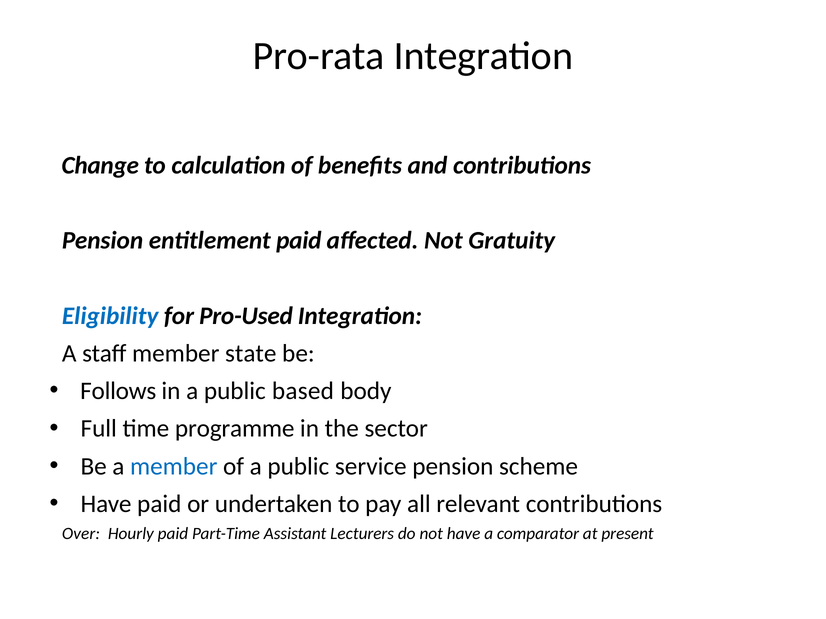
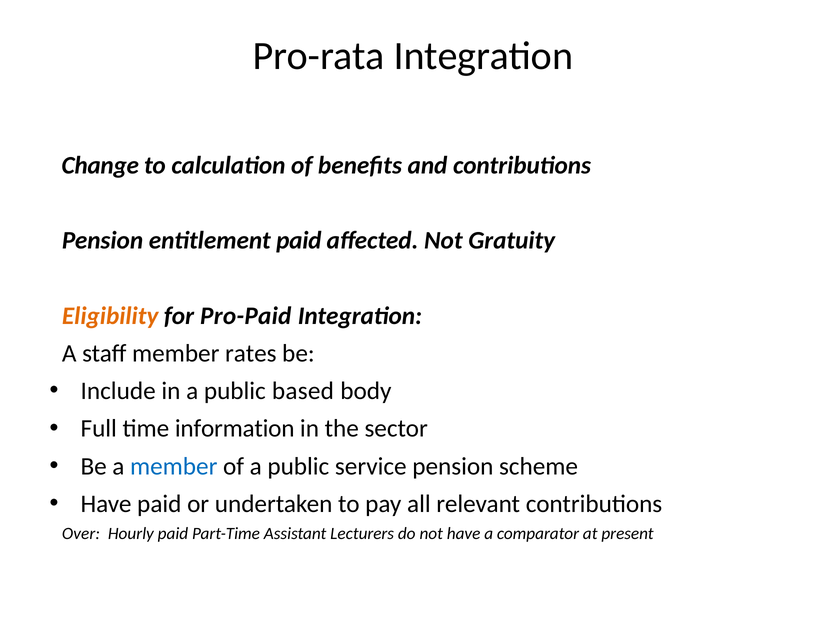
Eligibility colour: blue -> orange (110, 316)
Pro-Used: Pro-Used -> Pro-Paid (246, 316)
state: state -> rates (251, 354)
Follows: Follows -> Include (118, 391)
programme: programme -> information (235, 429)
